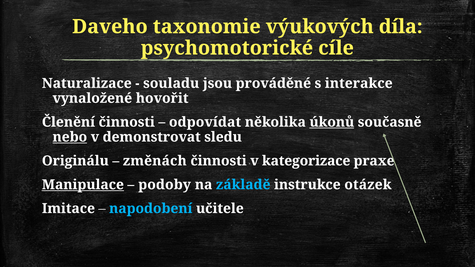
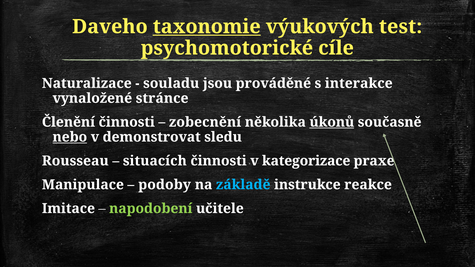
taxonomie underline: none -> present (207, 27)
díla: díla -> test (401, 27)
hovořit: hovořit -> stránce (162, 98)
odpovídat: odpovídat -> zobecnění (205, 122)
Originálu: Originálu -> Rousseau (75, 161)
změnách: změnách -> situacích (155, 161)
Manipulace underline: present -> none (83, 185)
otázek: otázek -> reakce (368, 185)
napodobení colour: light blue -> light green (151, 209)
